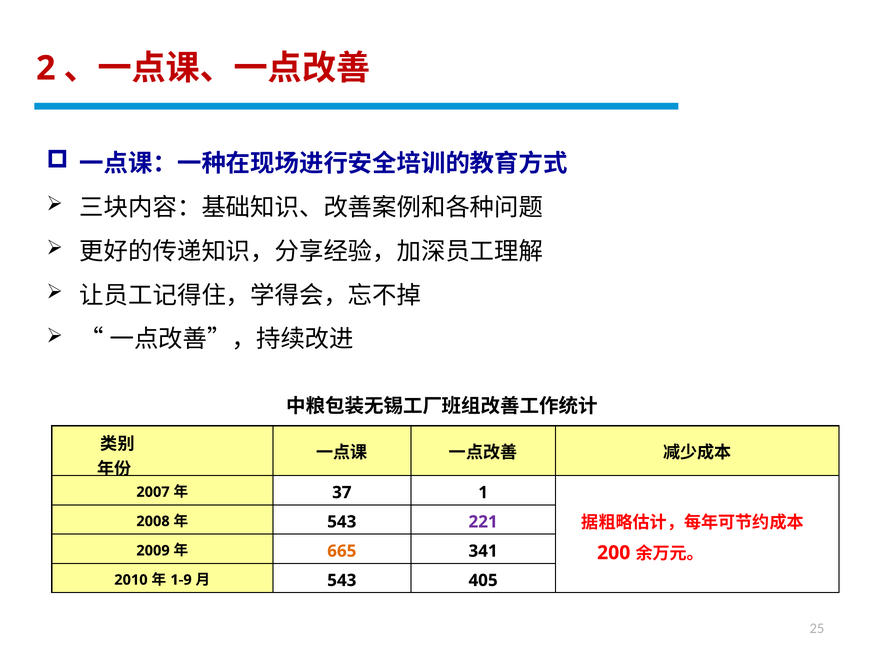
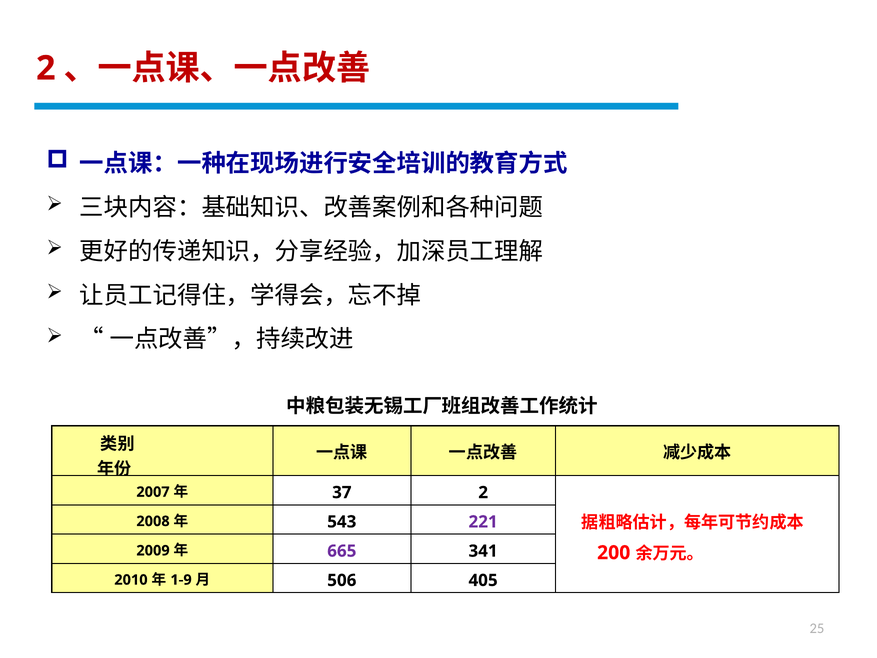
37 1: 1 -> 2 (483, 492)
665 colour: orange -> purple (342, 551)
543: 543 -> 506 (342, 580)
